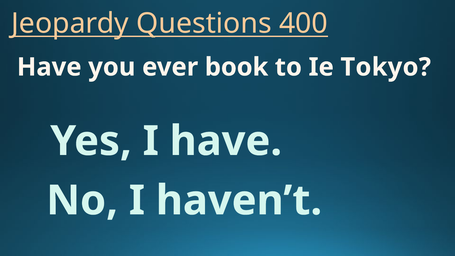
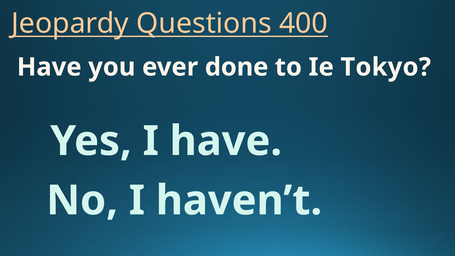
book: book -> done (237, 67)
